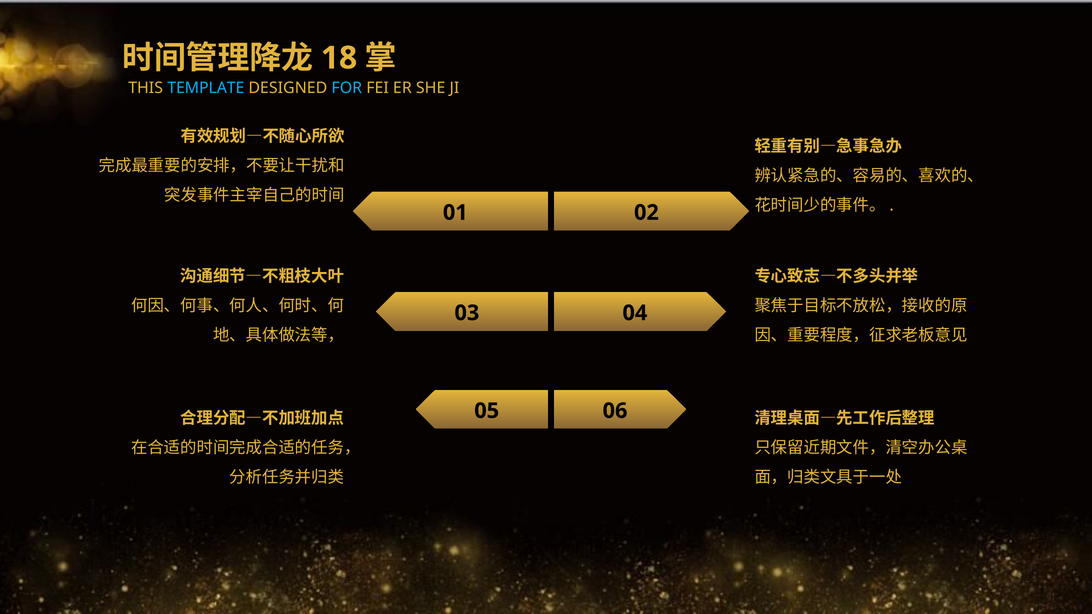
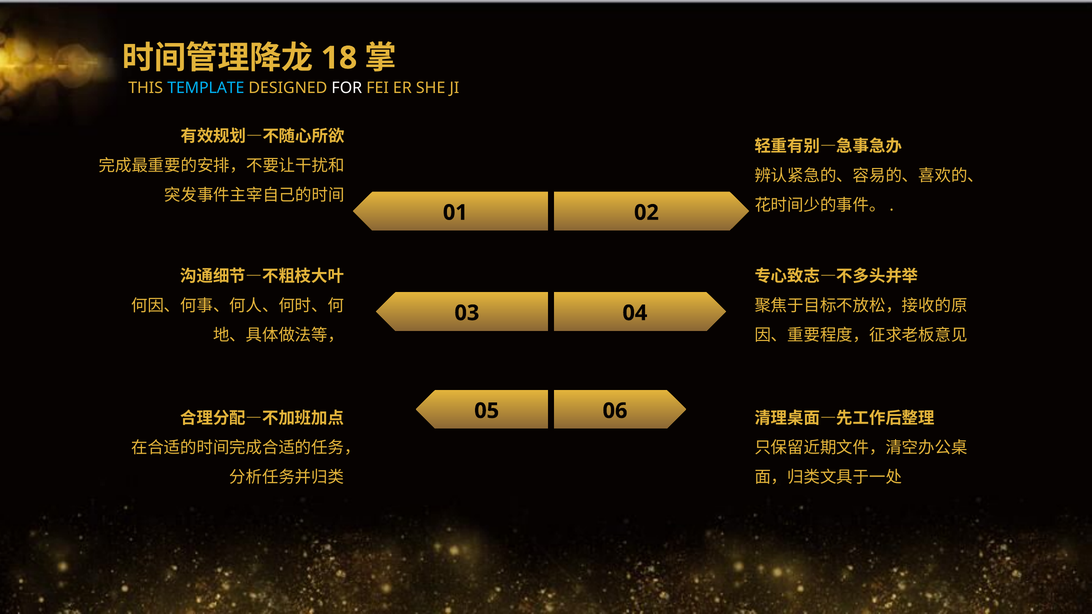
FOR colour: light blue -> white (347, 88)
